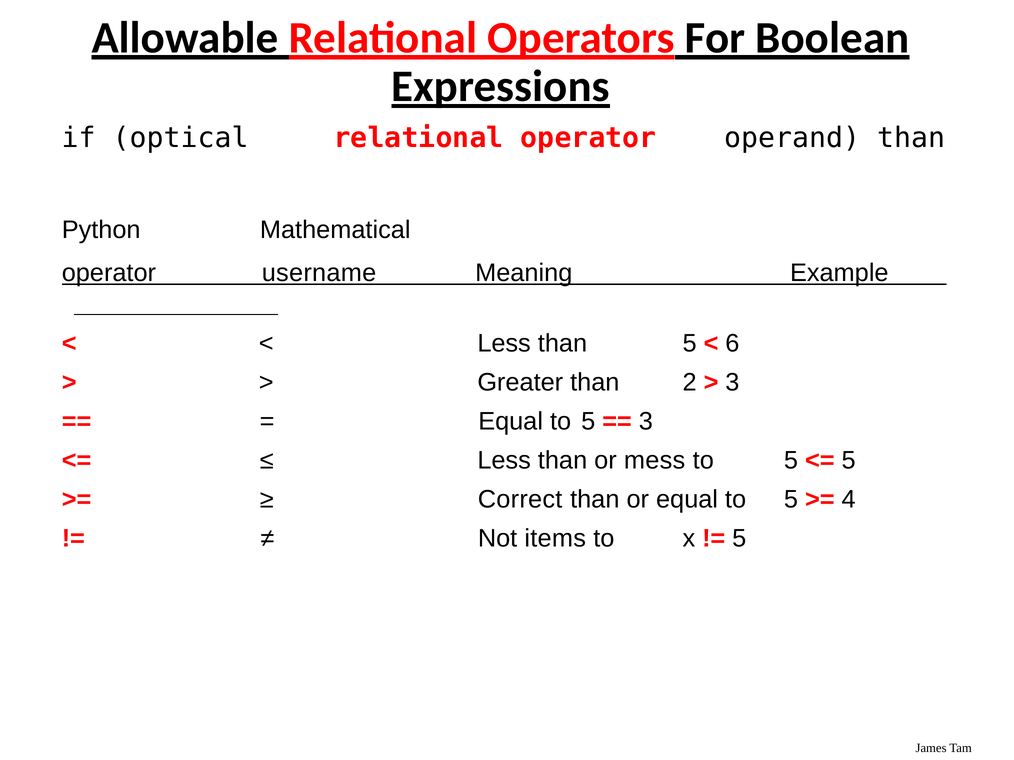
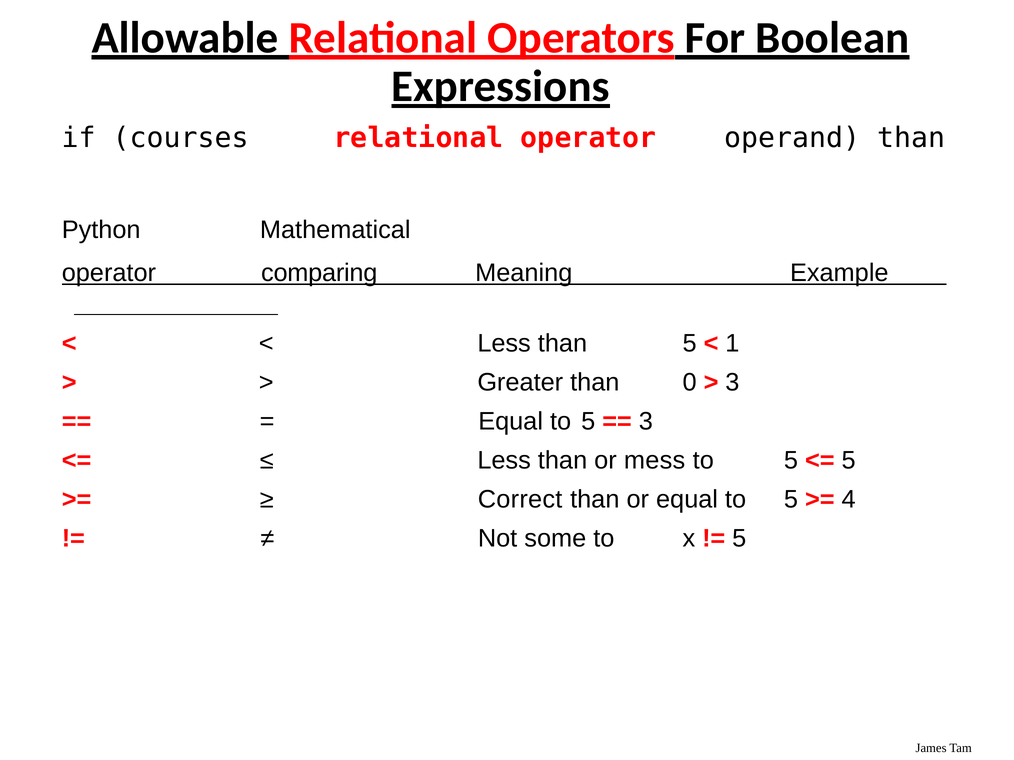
optical: optical -> courses (181, 138)
username: username -> comparing (319, 273)
6: 6 -> 1 (732, 343)
2: 2 -> 0 (690, 382)
items: items -> some (555, 539)
